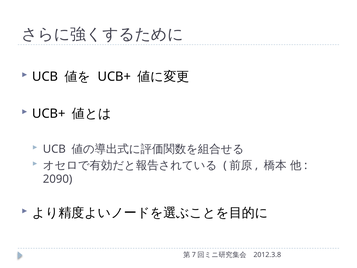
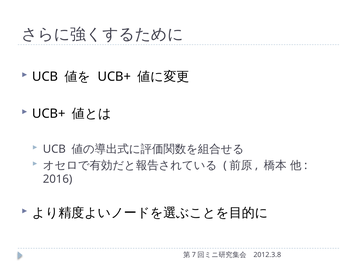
2090: 2090 -> 2016 (58, 179)
